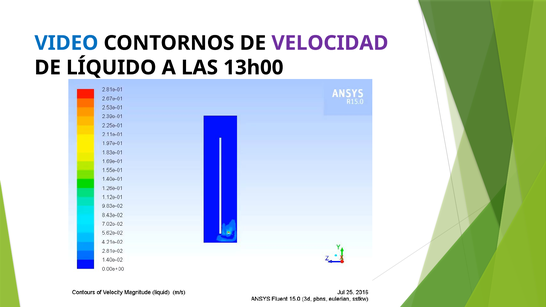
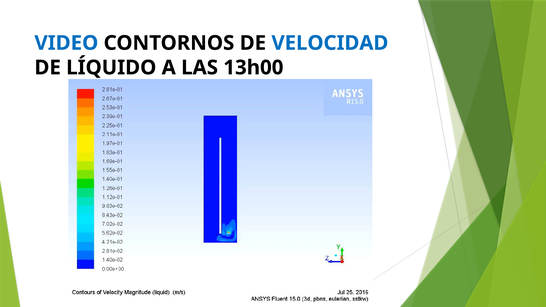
VELOCIDAD colour: purple -> blue (330, 43)
